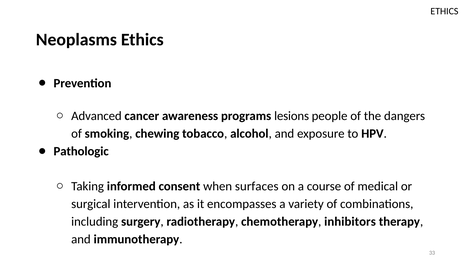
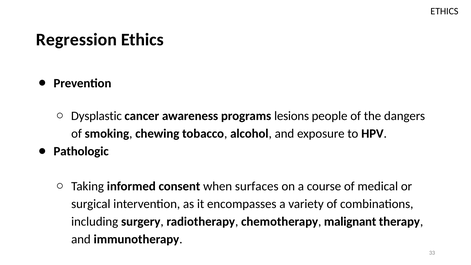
Neoplasms: Neoplasms -> Regression (76, 40)
Advanced: Advanced -> Dysplastic (96, 116)
inhibitors: inhibitors -> malignant (350, 222)
